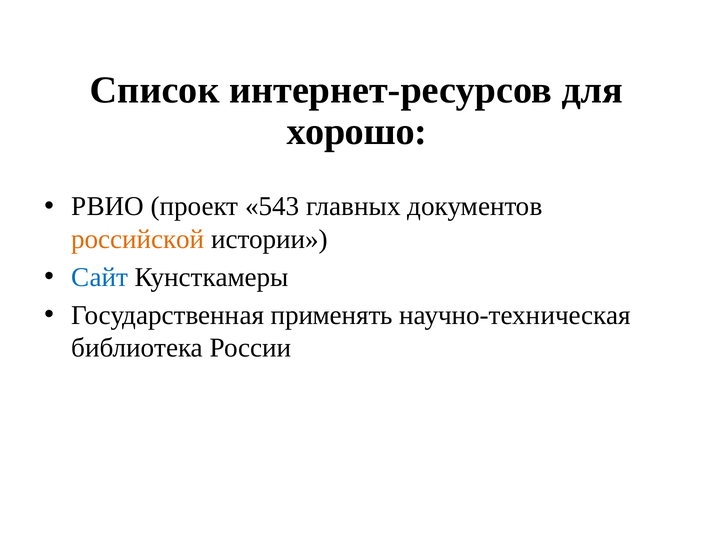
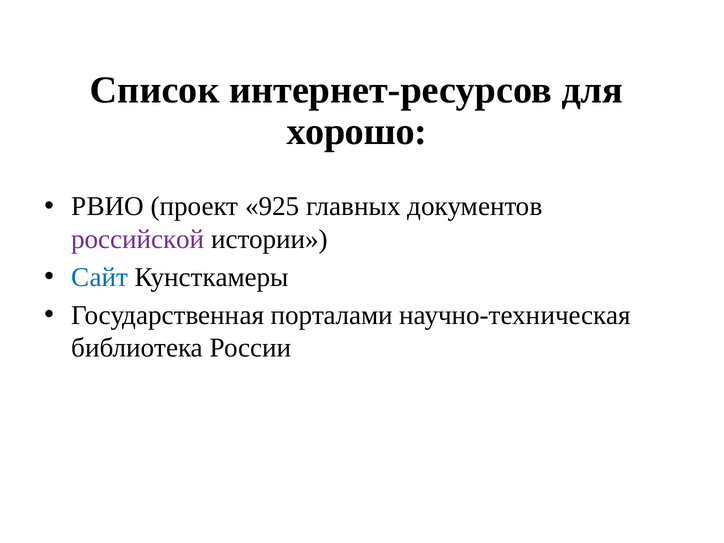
543: 543 -> 925 (272, 206)
российской colour: orange -> purple (138, 239)
применять: применять -> порталами (332, 315)
